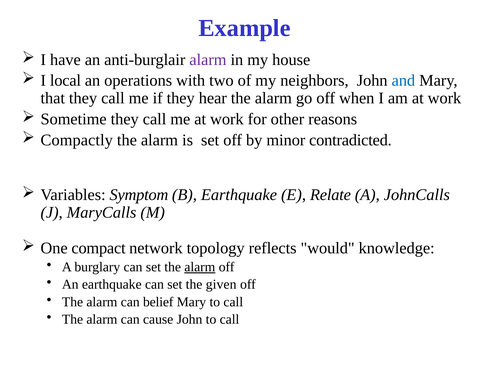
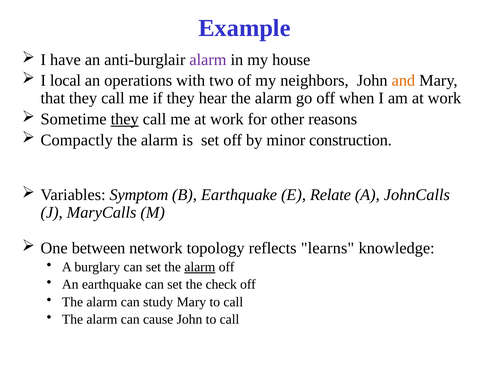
and colour: blue -> orange (403, 81)
they underline: none -> present (125, 119)
contradicted: contradicted -> construction (350, 140)
compact: compact -> between (99, 248)
would: would -> learns (328, 248)
given: given -> check (221, 284)
belief: belief -> study (158, 302)
